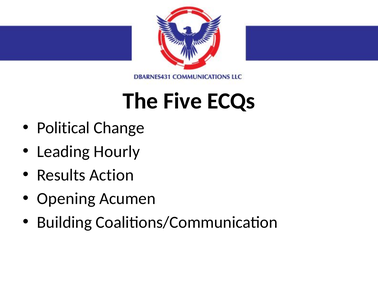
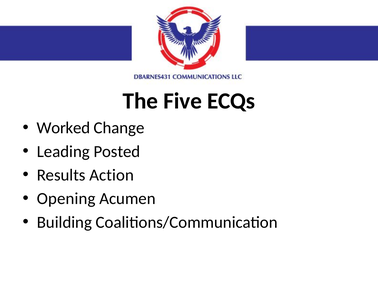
Political: Political -> Worked (63, 128)
Hourly: Hourly -> Posted (117, 151)
